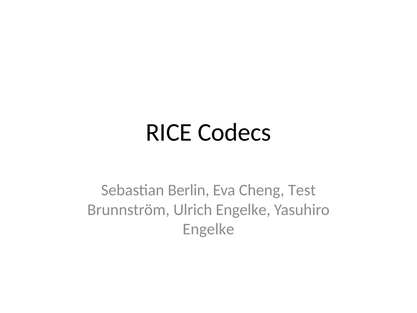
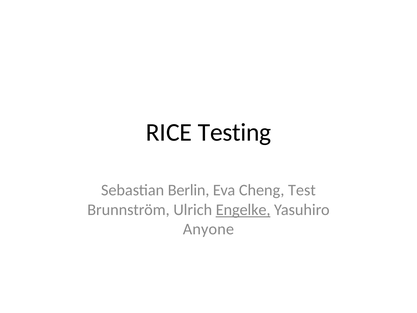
Codecs: Codecs -> Testing (235, 132)
Engelke underline: none -> present (243, 210)
Engelke: Engelke -> Anyone (208, 229)
